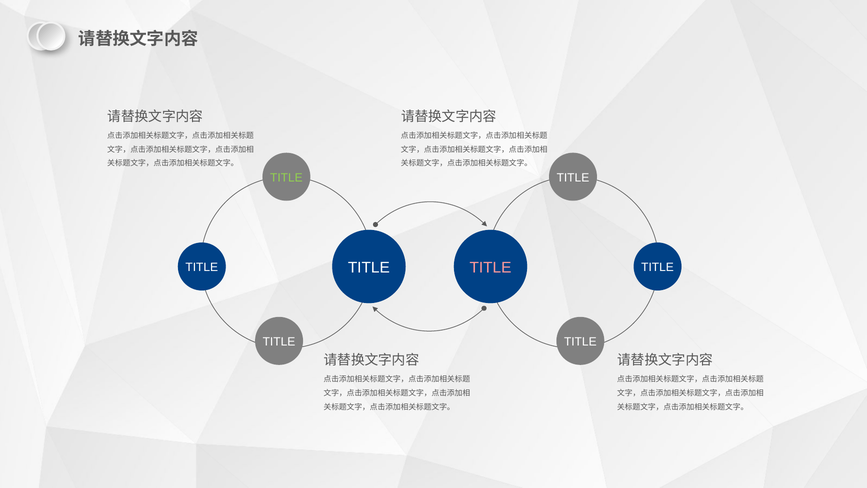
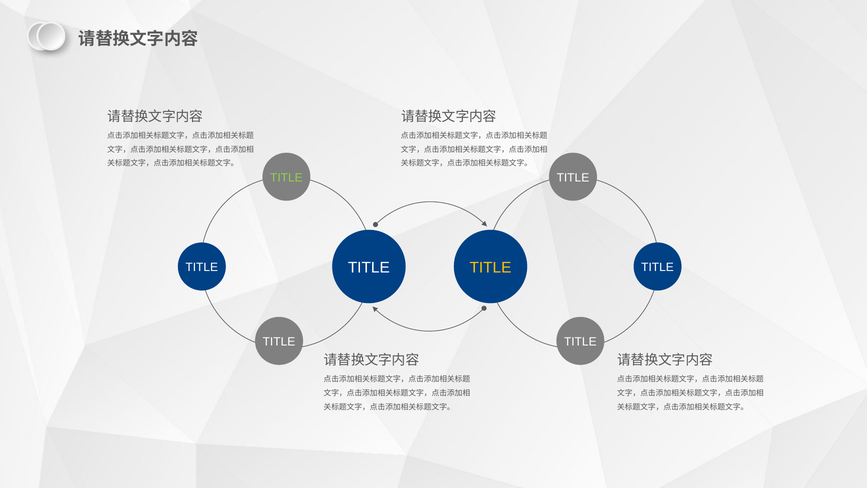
TITLE colour: pink -> yellow (490, 267)
